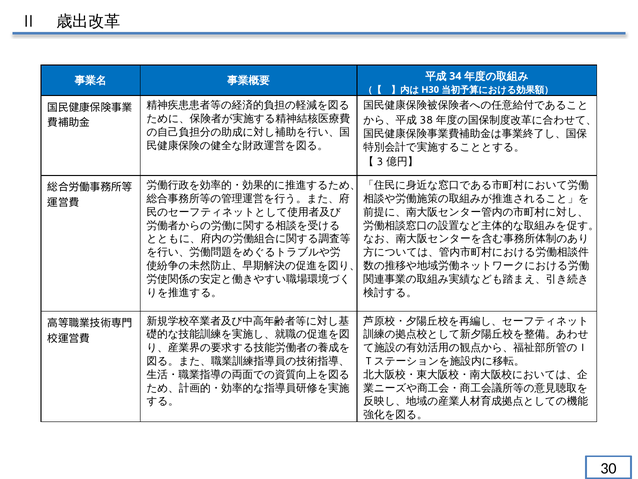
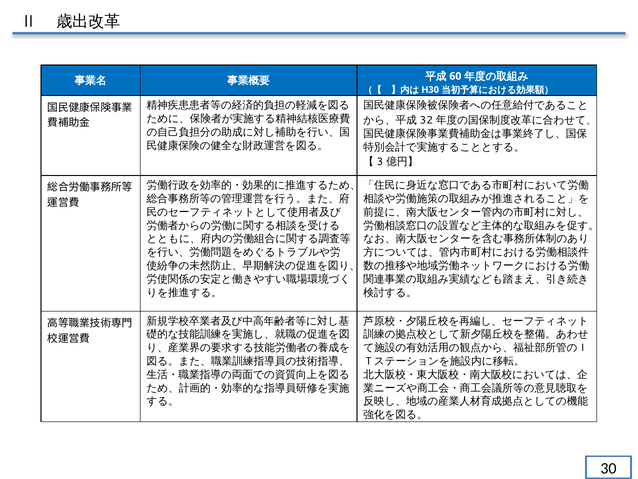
34: 34 -> 60 (455, 76)
38: 38 -> 32 (426, 120)
